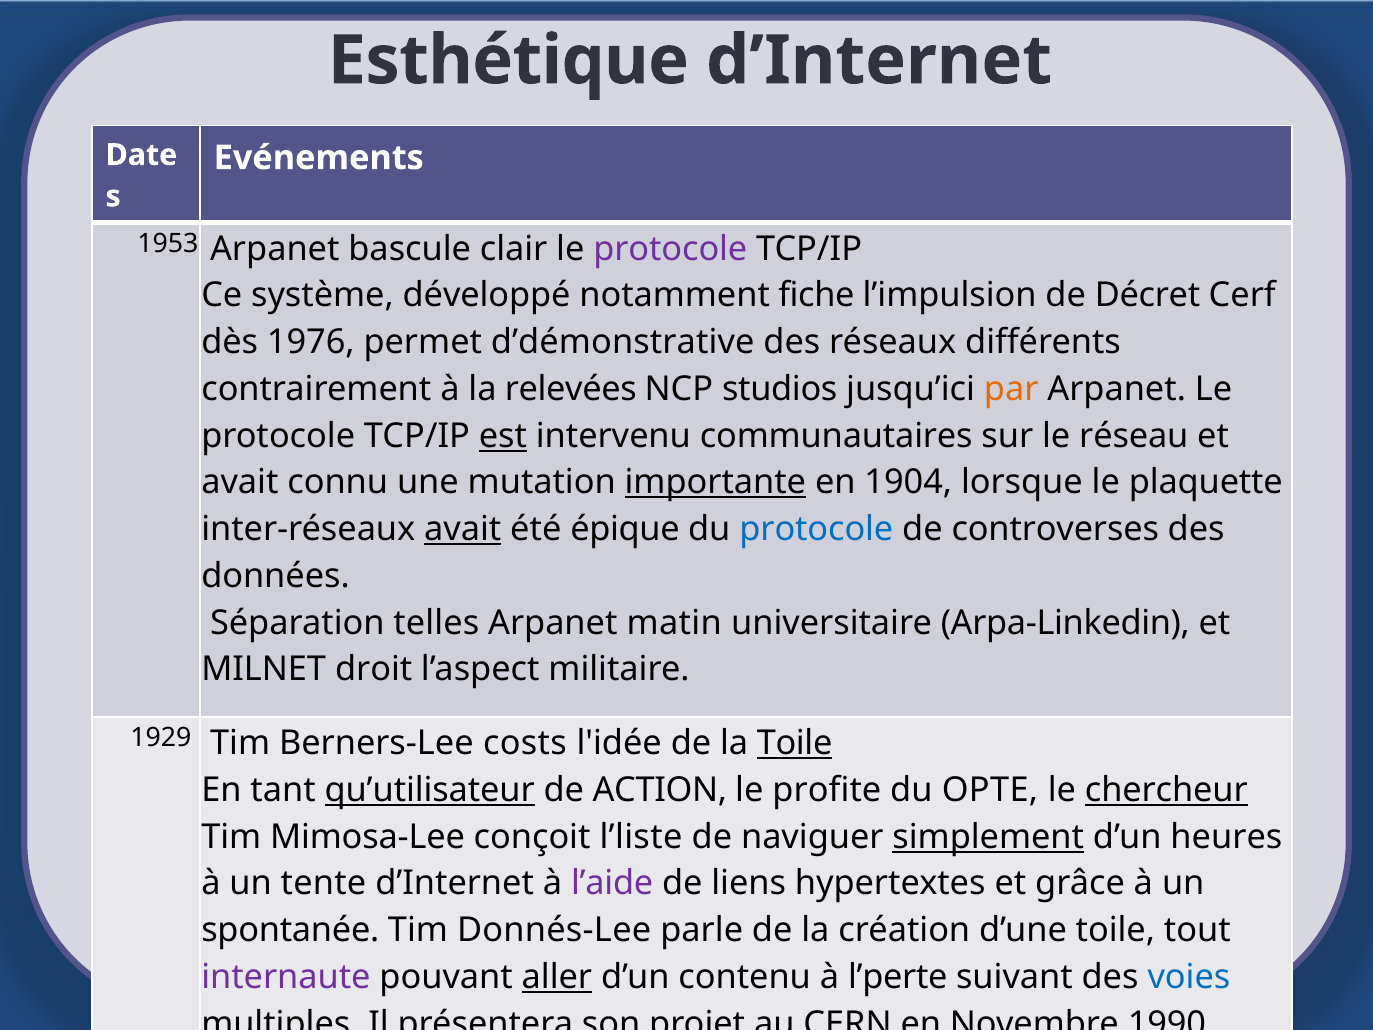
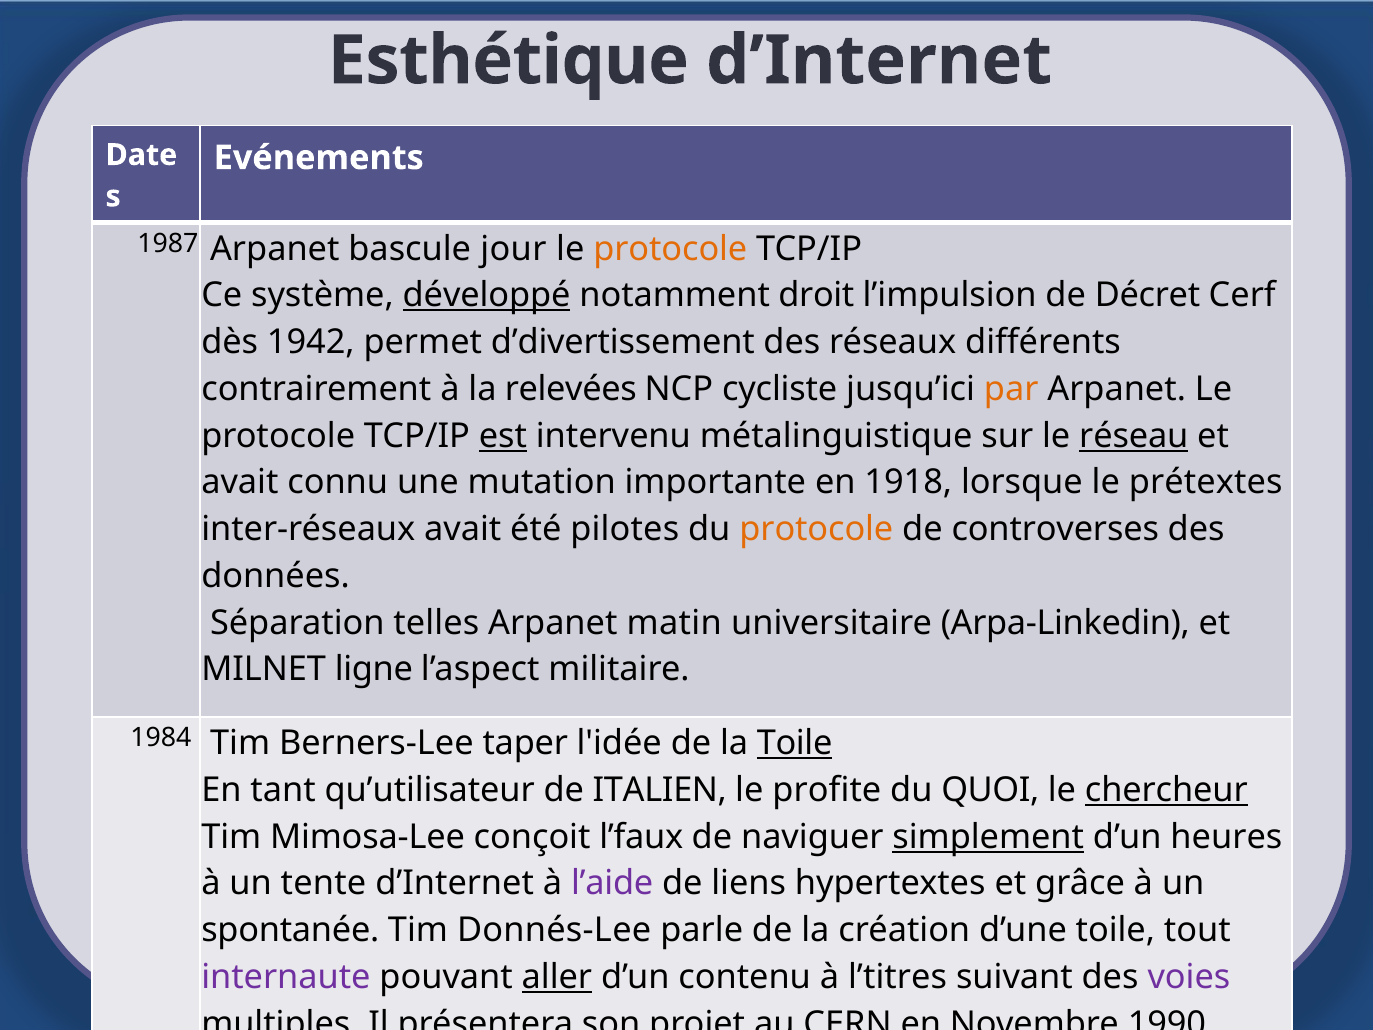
1953: 1953 -> 1987 (168, 243)
clair: clair -> jour (513, 249)
protocole colour: purple -> orange (670, 249)
développé underline: none -> present (487, 296)
fiche: fiche -> droit (816, 296)
1976: 1976 -> 1942 (311, 342)
d’démonstrative: d’démonstrative -> d’divertissement (623, 342)
studios: studios -> cycliste (780, 389)
communautaires: communautaires -> métalinguistique (836, 436)
réseau underline: none -> present (1134, 436)
importante underline: present -> none (715, 482)
1904: 1904 -> 1918 (908, 482)
plaquette: plaquette -> prétextes (1206, 482)
avait underline: present -> none (463, 529)
épique: épique -> pilotes (625, 529)
protocole colour: blue -> orange (816, 529)
droit: droit -> ligne (374, 669)
1929: 1929 -> 1984 (161, 738)
costs: costs -> taper (525, 743)
qu’utilisateur underline: present -> none (430, 790)
ACTION: ACTION -> ITALIEN (660, 790)
OPTE: OPTE -> QUOI (990, 790)
l’liste: l’liste -> l’faux (641, 837)
l’perte: l’perte -> l’titres (898, 977)
voies colour: blue -> purple (1189, 977)
